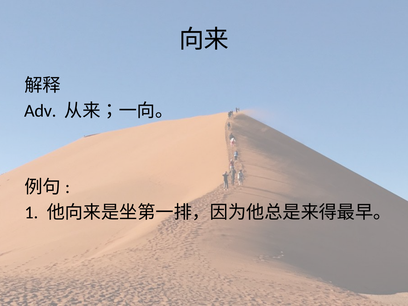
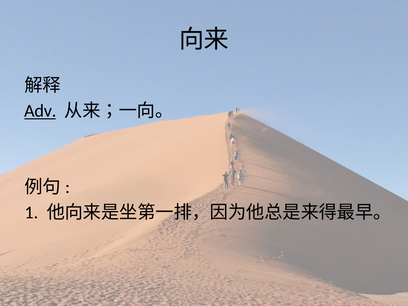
Adv underline: none -> present (40, 111)
